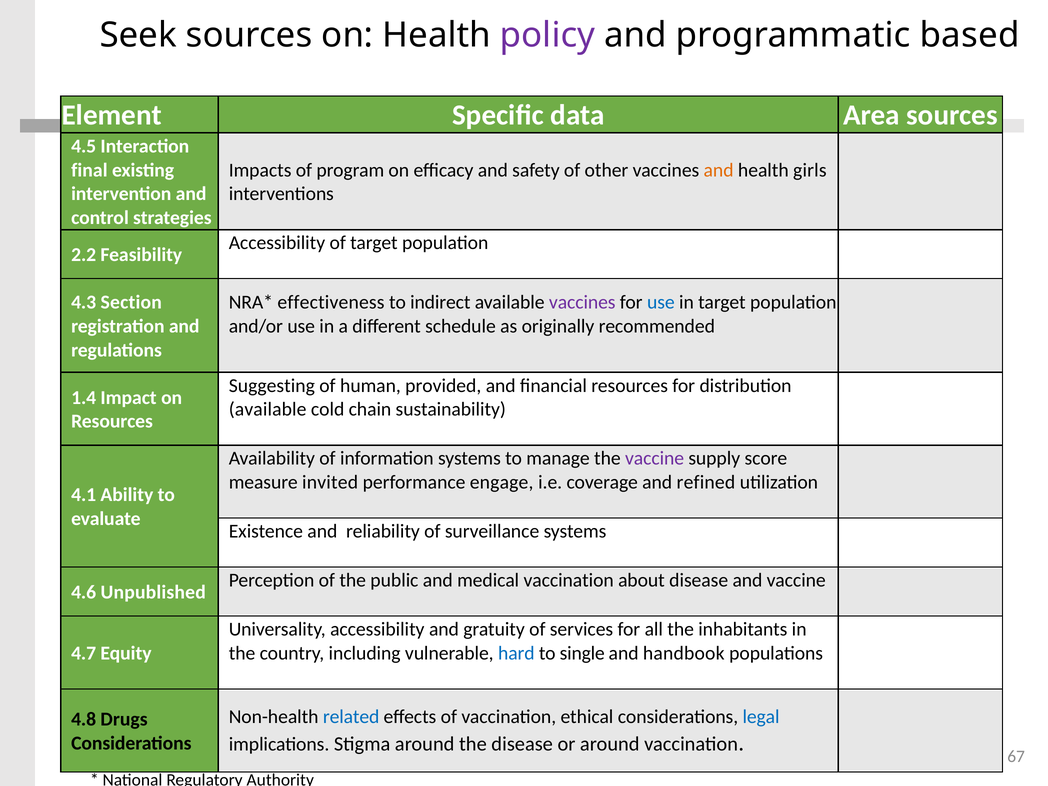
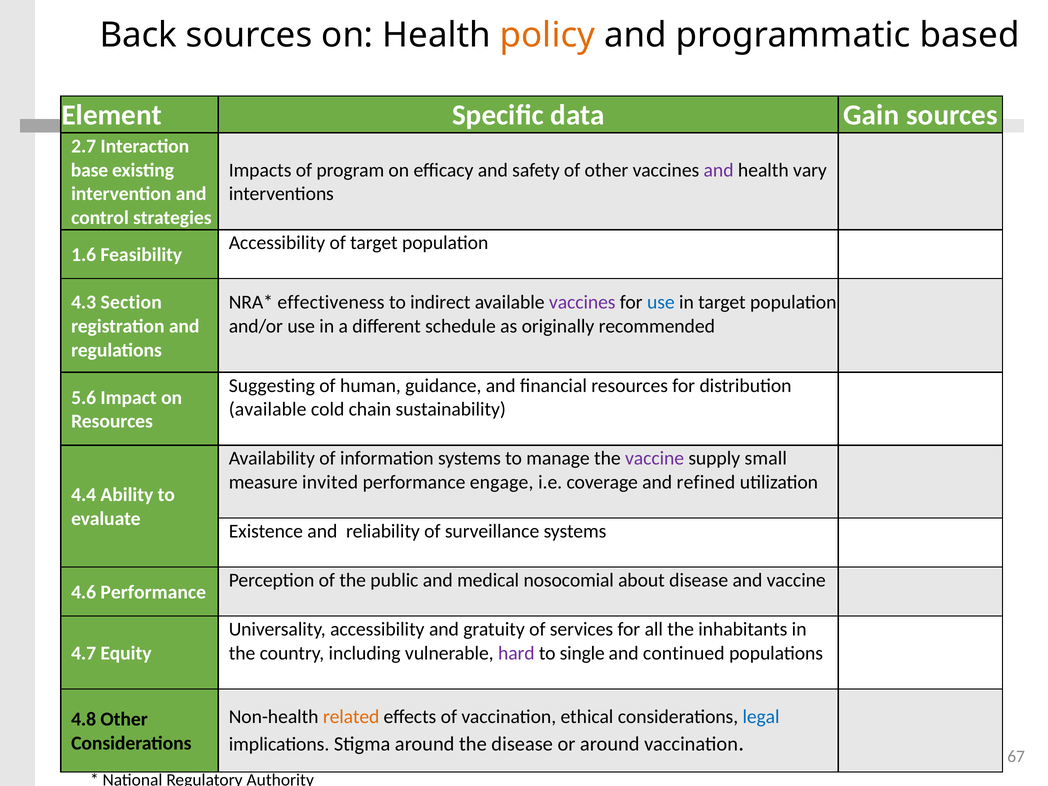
Seek: Seek -> Back (138, 35)
policy colour: purple -> orange (547, 35)
Area: Area -> Gain (871, 115)
4.5: 4.5 -> 2.7 (84, 146)
final: final -> base (89, 170)
and colour: orange -> purple (719, 170)
girls: girls -> vary (810, 170)
2.2: 2.2 -> 1.6 (84, 255)
provided: provided -> guidance (443, 386)
1.4: 1.4 -> 5.6 (84, 398)
score: score -> small (766, 458)
4.1: 4.1 -> 4.4 (84, 495)
medical vaccination: vaccination -> nosocomial (569, 580)
4.6 Unpublished: Unpublished -> Performance (153, 592)
hard colour: blue -> purple (516, 653)
handbook: handbook -> continued (684, 653)
related colour: blue -> orange (351, 717)
4.8 Drugs: Drugs -> Other (124, 719)
